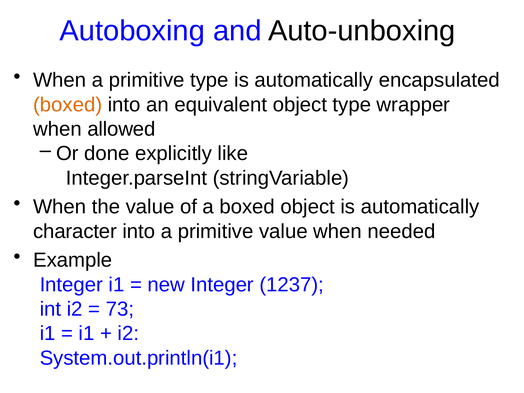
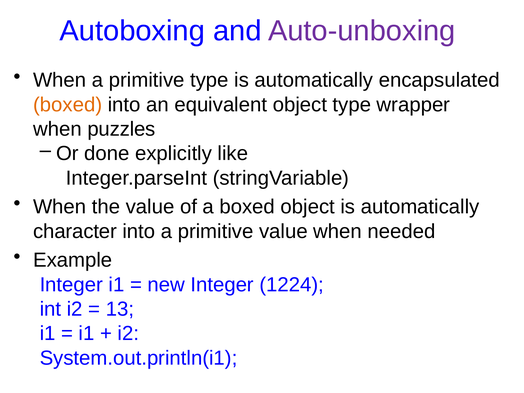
Auto-unboxing colour: black -> purple (362, 31)
allowed: allowed -> puzzles (121, 129)
1237: 1237 -> 1224 (292, 285)
73: 73 -> 13 (120, 309)
